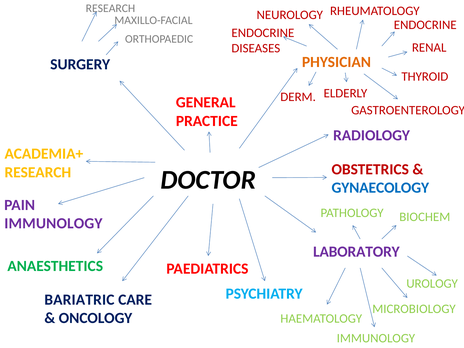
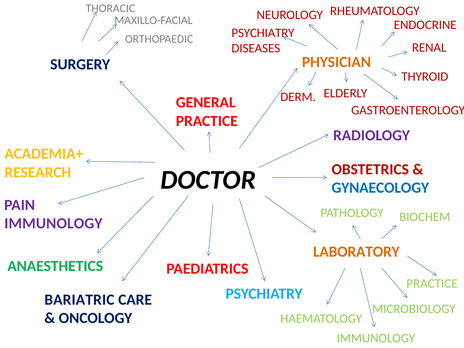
RESEARCH: RESEARCH -> THORACIC (110, 8)
ENDOCRINE: ENDOCRINE -> PSYCHIATRY (263, 33)
LABORATORY colour: purple -> orange (356, 252)
UROLOGY: UROLOGY -> PRACTICE (432, 284)
